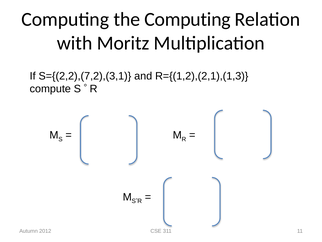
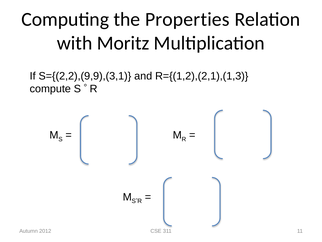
the Computing: Computing -> Properties (187, 19)
S={(2,2),(7,2),(3,1: S={(2,2),(7,2),(3,1 -> S={(2,2),(9,9),(3,1 (85, 76)
